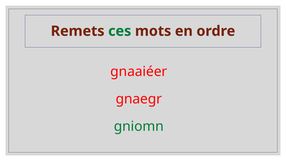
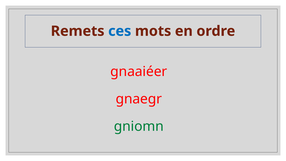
ces colour: green -> blue (120, 31)
